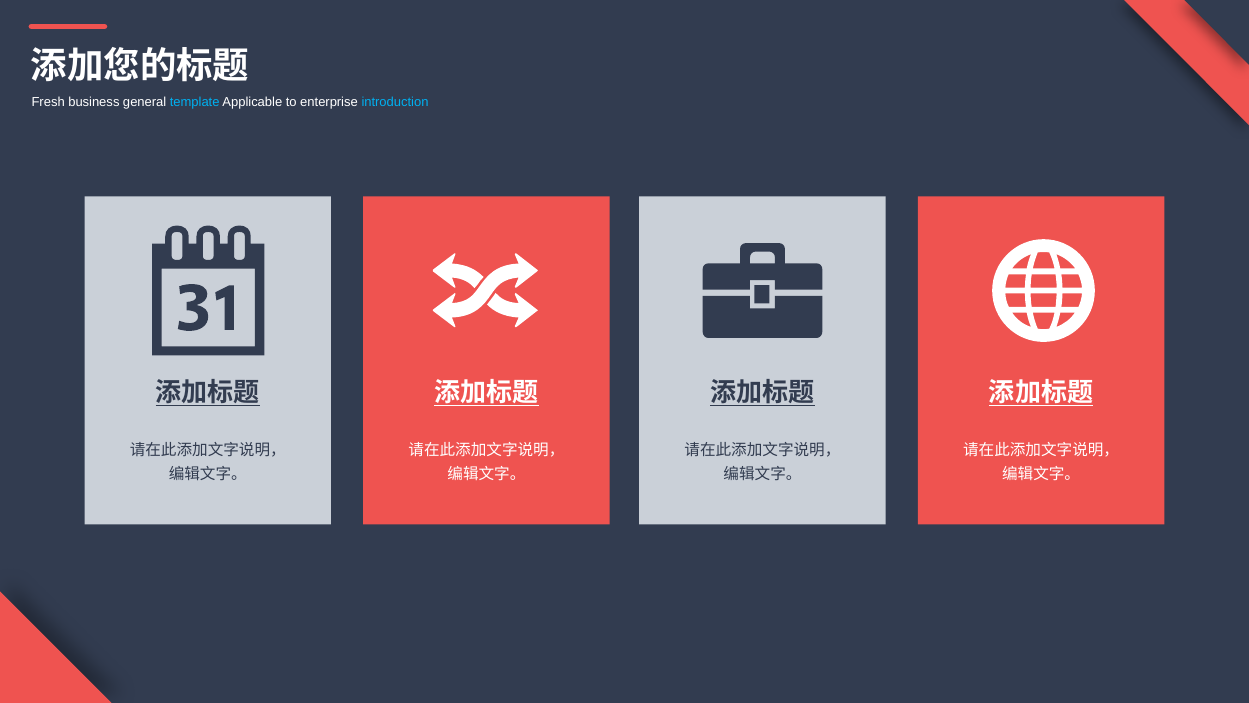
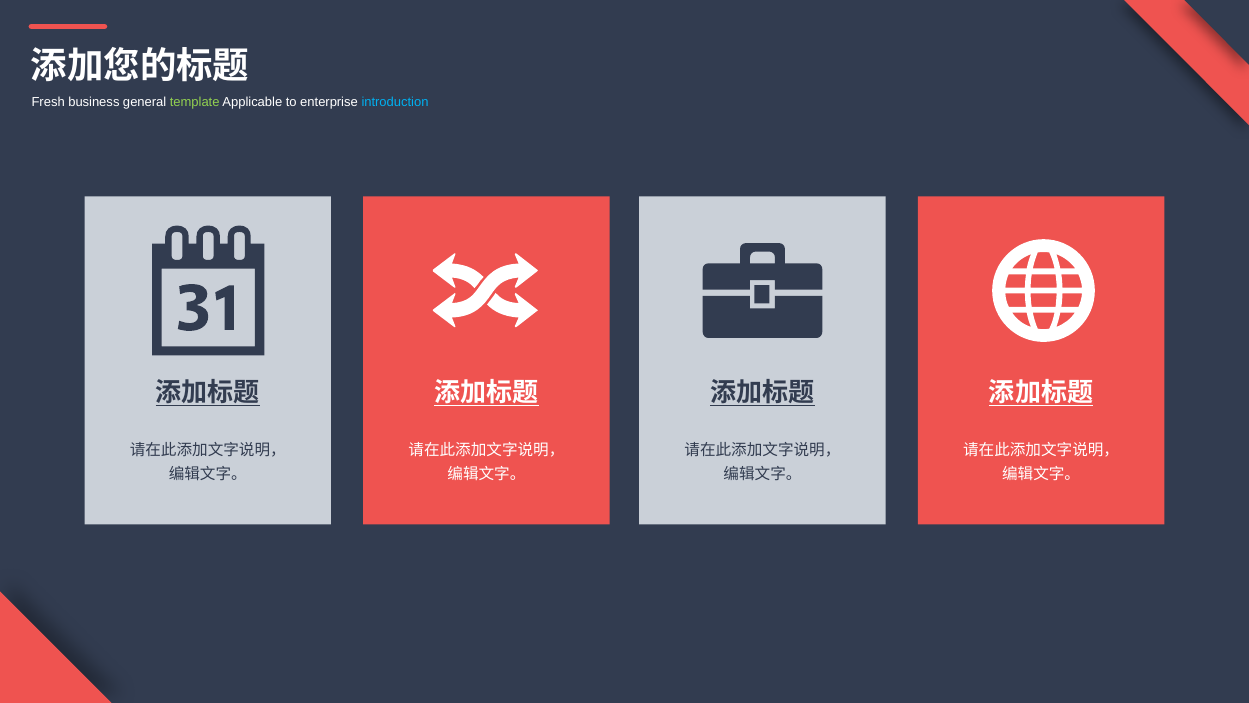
template colour: light blue -> light green (195, 102)
